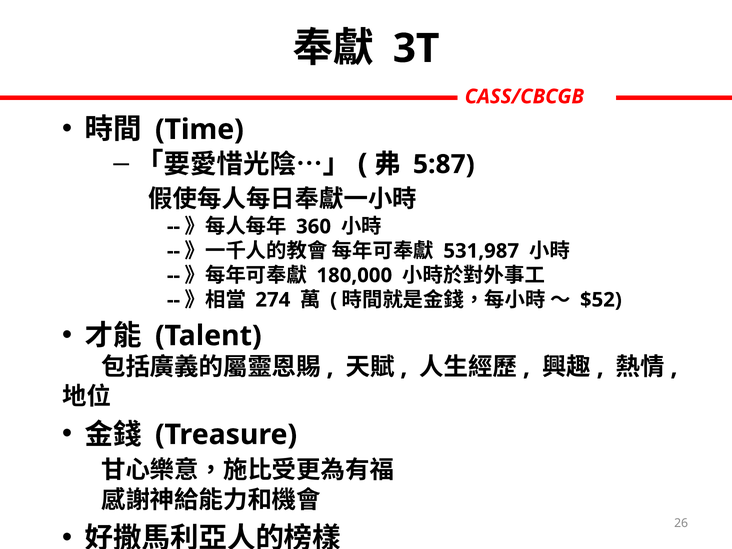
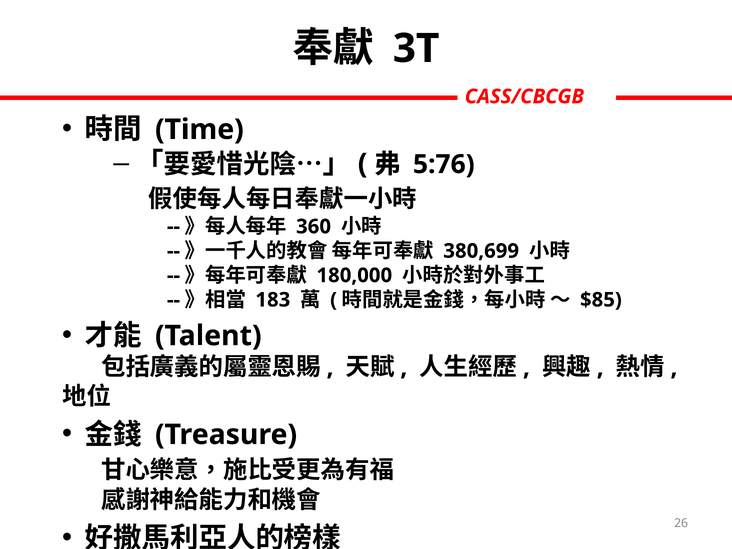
5:87: 5:87 -> 5:76 (444, 164)
531,987: 531,987 -> 380,699 (481, 251)
274: 274 -> 183 (273, 300)
$52: $52 -> $85 (601, 300)
